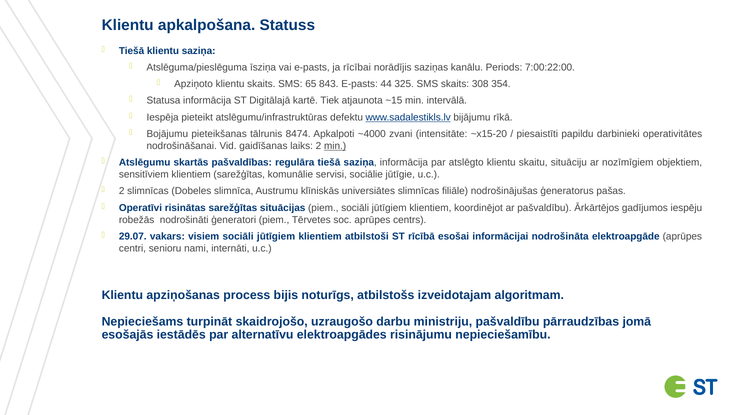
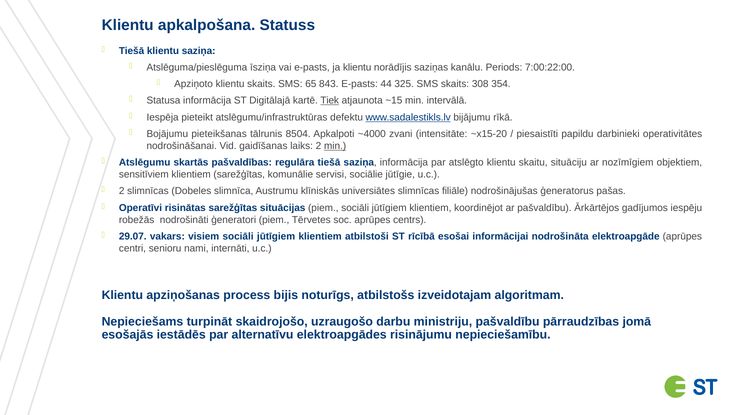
ja rīcībai: rīcībai -> klientu (357, 67)
Tiek underline: none -> present (330, 100)
8474: 8474 -> 8504 (298, 134)
